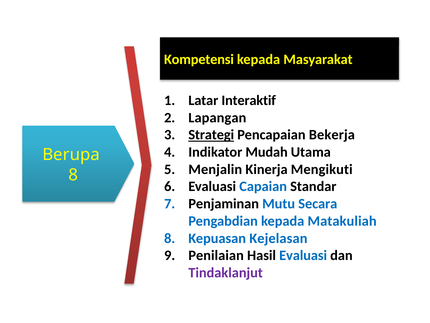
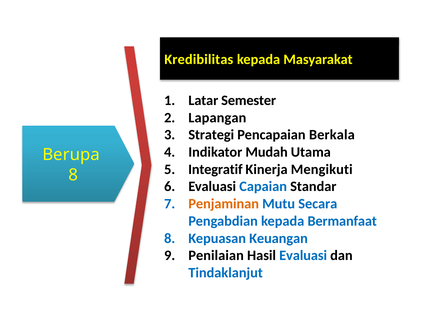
Kompetensi: Kompetensi -> Kredibilitas (199, 59)
Interaktif: Interaktif -> Semester (249, 100)
Strategi underline: present -> none (211, 135)
Bekerja: Bekerja -> Berkala (332, 135)
Menjalin: Menjalin -> Integratif (215, 169)
Penjaminan colour: black -> orange (224, 203)
Matakuliah: Matakuliah -> Bermanfaat (342, 221)
Kejelasan: Kejelasan -> Keuangan (278, 238)
Tindaklanjut colour: purple -> blue (226, 272)
